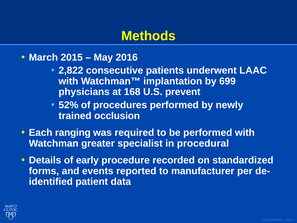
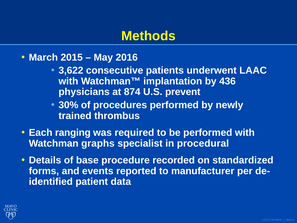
2,822: 2,822 -> 3,622 (71, 70)
699: 699 -> 436 (227, 81)
168: 168 -> 874 (132, 92)
52%: 52% -> 30% (68, 105)
occlusion: occlusion -> thrombus (117, 116)
greater: greater -> graphs (98, 143)
early: early -> base (87, 160)
